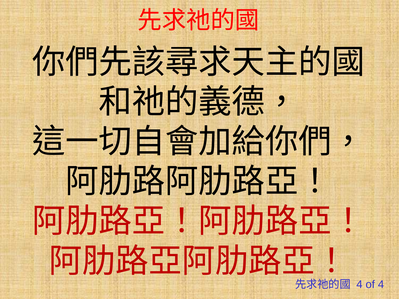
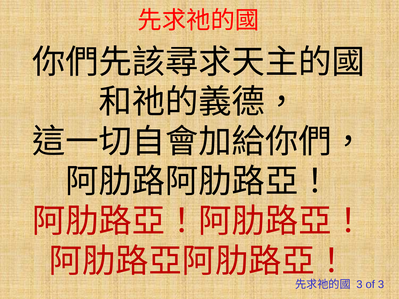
4: 4 -> 3 (359, 285)
of 4: 4 -> 3 (381, 285)
